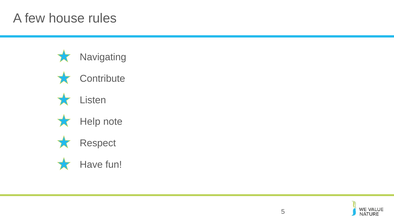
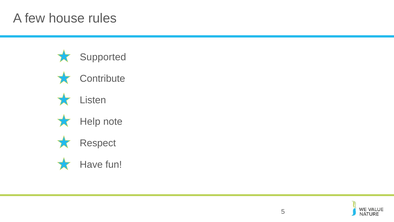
Navigating: Navigating -> Supported (103, 57)
